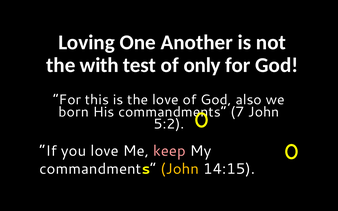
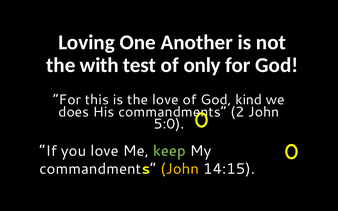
also: also -> kind (249, 100)
born: born -> does (74, 112)
7: 7 -> 2 (237, 112)
5:2: 5:2 -> 5:0 (169, 124)
keep colour: pink -> light green (169, 151)
